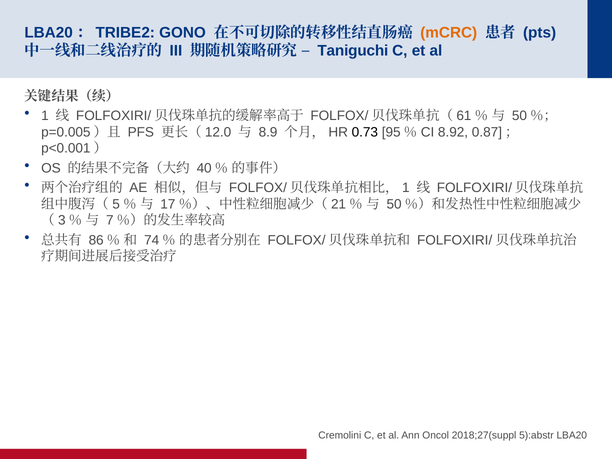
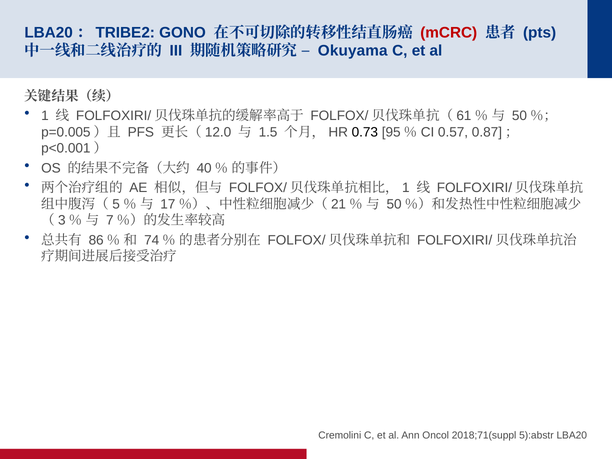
mCRC colour: orange -> red (449, 32)
Taniguchi: Taniguchi -> Okuyama (353, 51)
8.9: 8.9 -> 1.5 (268, 132)
8.92: 8.92 -> 0.57 (453, 132)
2018;27(suppl: 2018;27(suppl -> 2018;71(suppl (484, 435)
